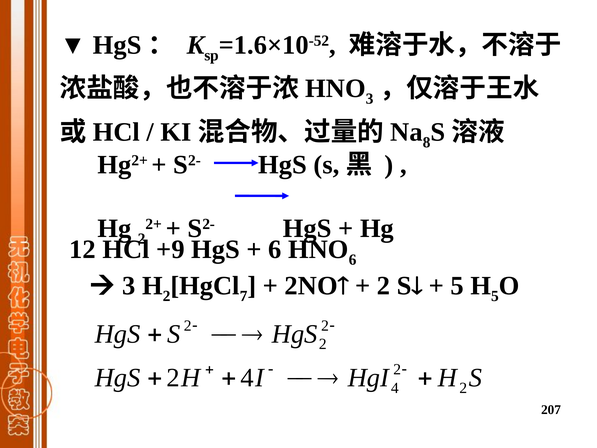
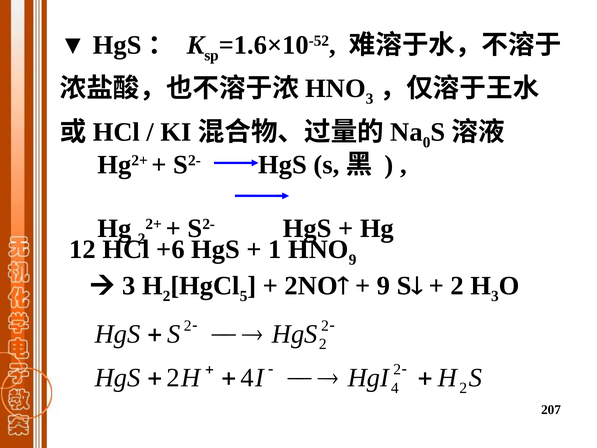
8: 8 -> 0 (427, 142)
+9: +9 -> +6 (170, 249)
6: 6 -> 1 (275, 249)
6: 6 -> 9 (353, 260)
7: 7 -> 5 (244, 296)
2: 2 -> 9 (384, 285)
5: 5 -> 2 (457, 285)
5: 5 -> 3 (495, 296)
